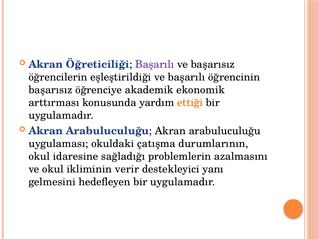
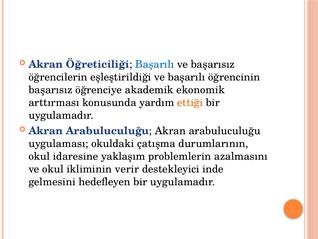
Başarılı colour: purple -> blue (155, 64)
sağladığı: sağladığı -> yaklaşım (123, 156)
yanı: yanı -> inde (213, 169)
